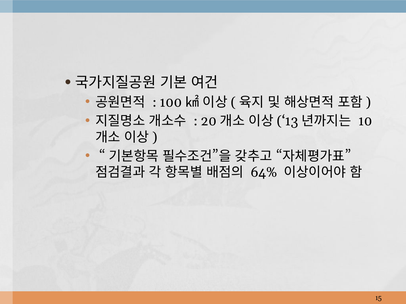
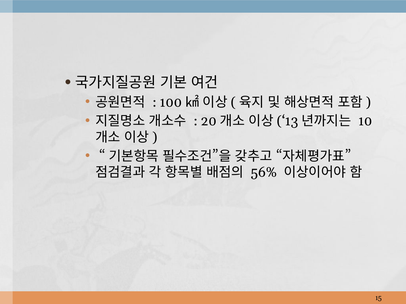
64%: 64% -> 56% (264, 173)
